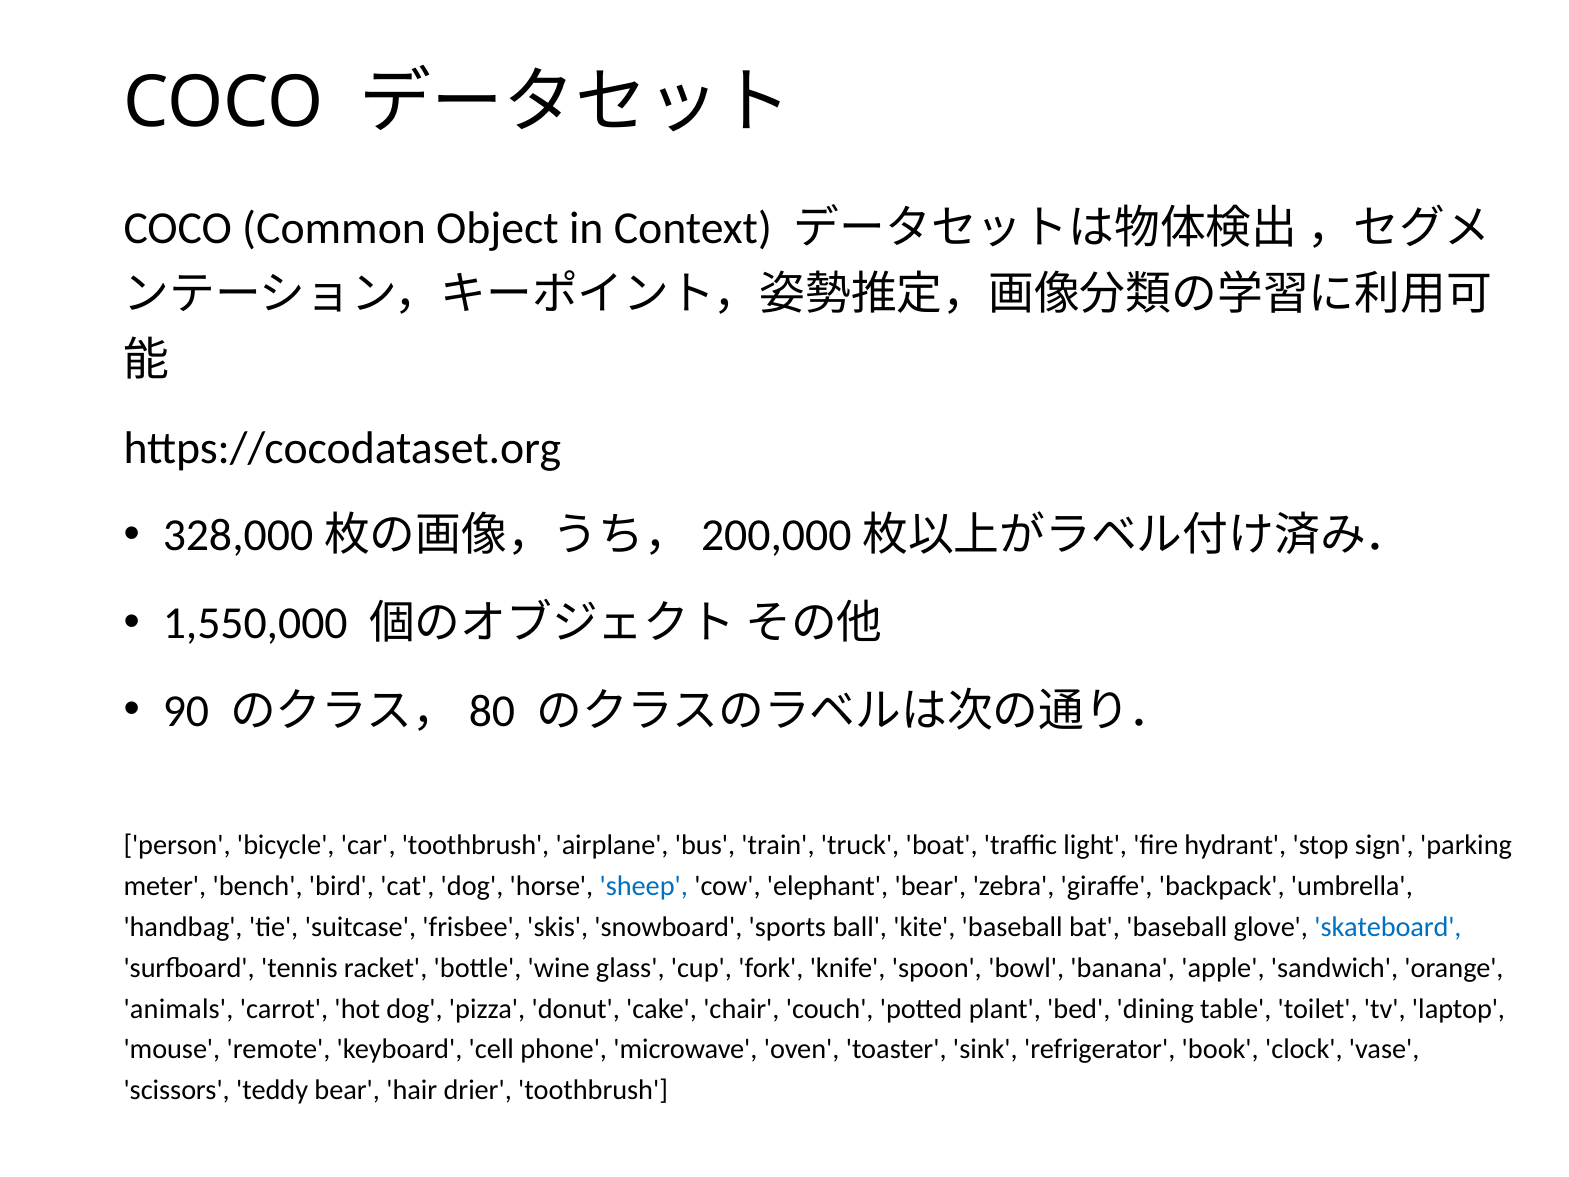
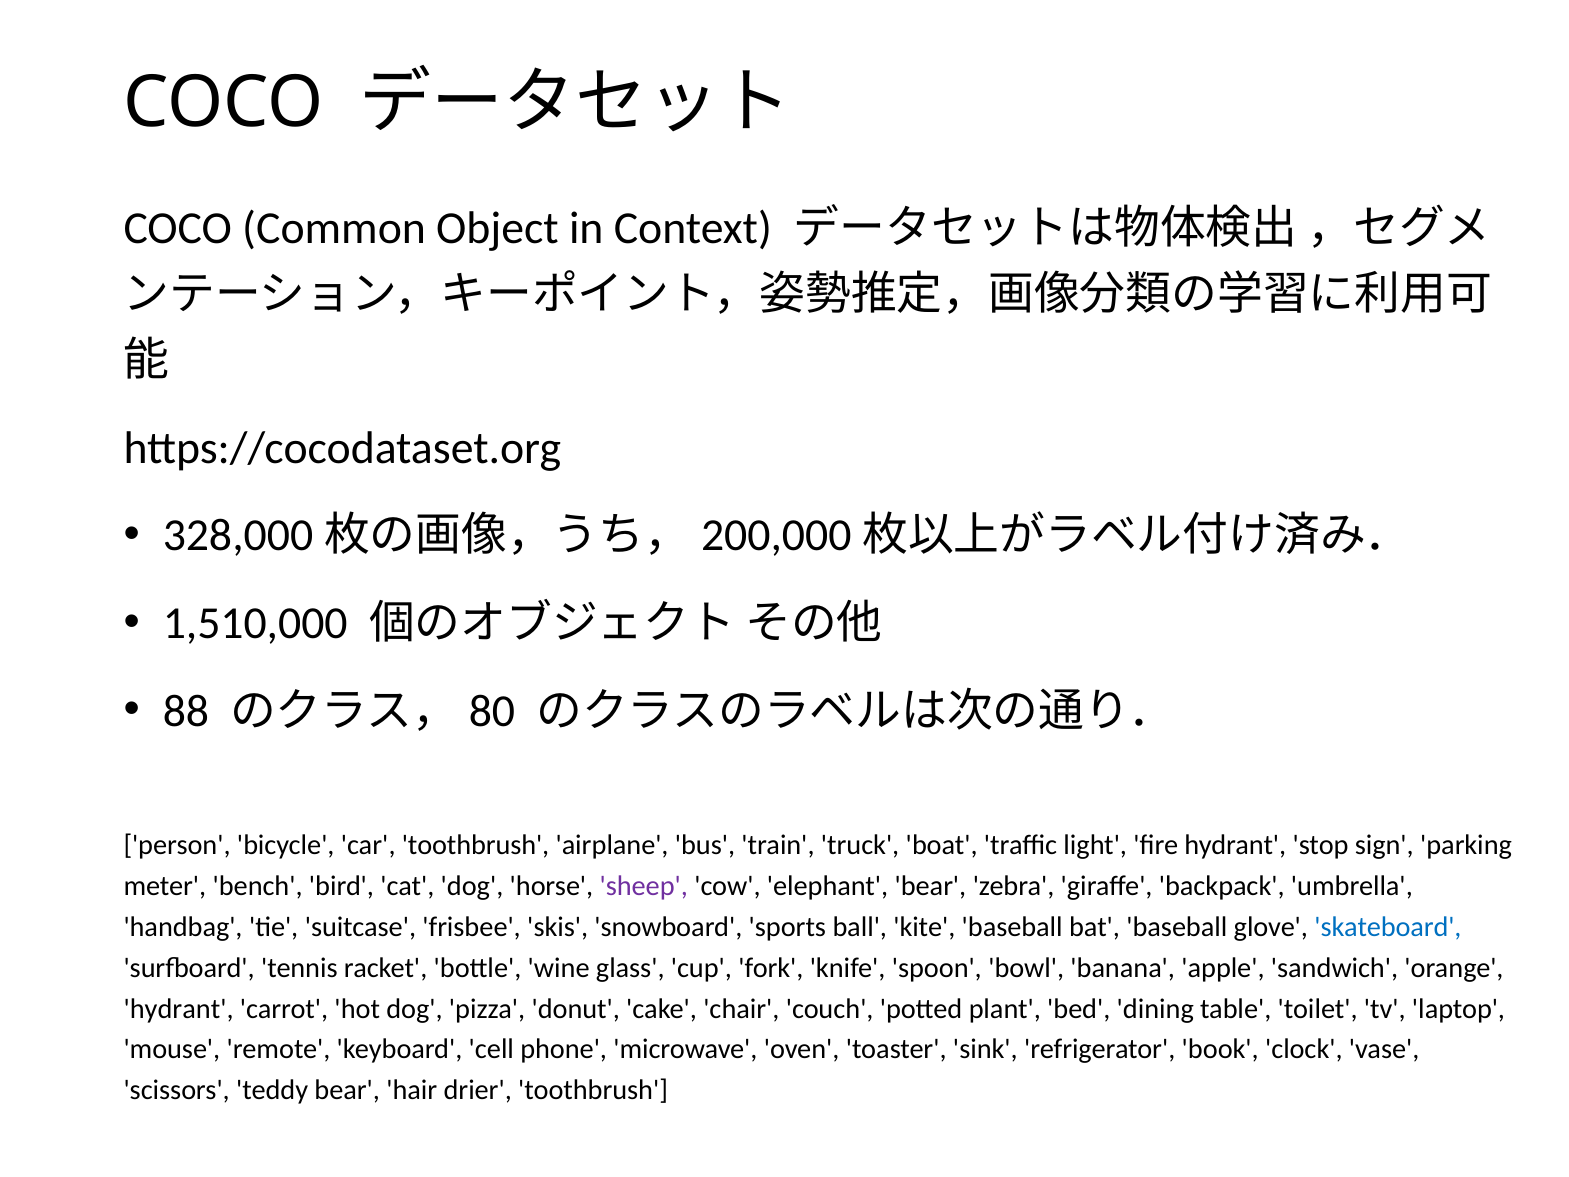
1,550,000: 1,550,000 -> 1,510,000 (255, 623)
90: 90 -> 88 (186, 711)
sheep colour: blue -> purple (644, 886)
animals: animals -> hydrant (179, 1009)
